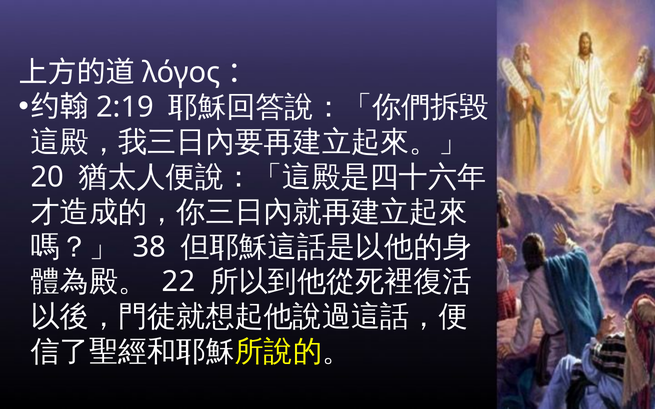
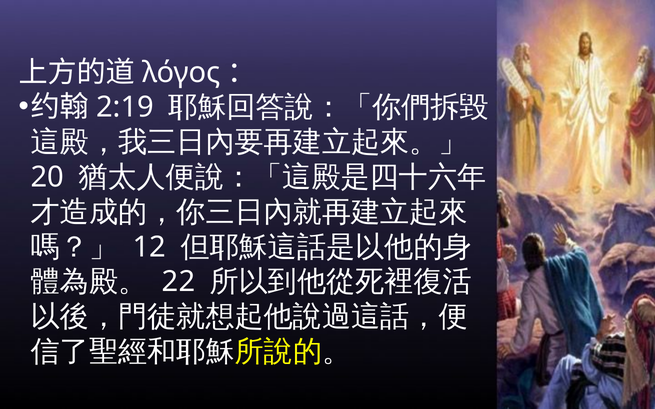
38: 38 -> 12 (149, 247)
